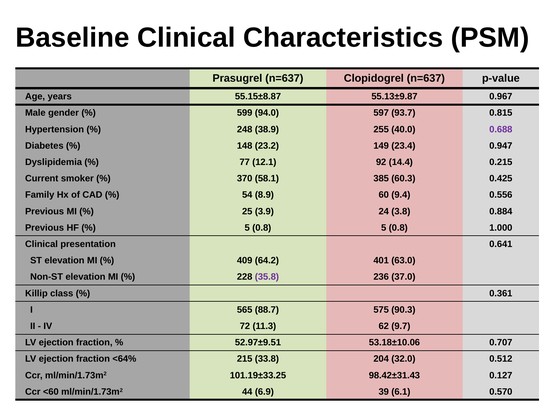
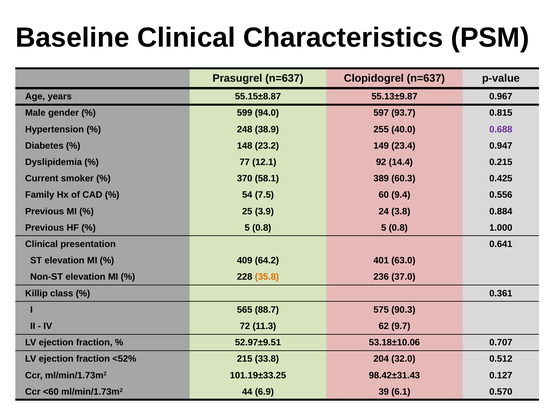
385: 385 -> 389 (381, 178)
8.9: 8.9 -> 7.5 (264, 195)
35.8 colour: purple -> orange (267, 277)
<64%: <64% -> <52% (124, 359)
